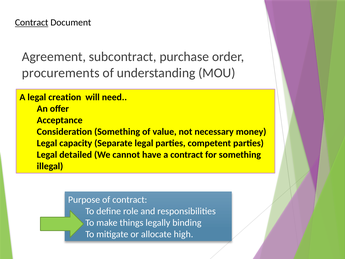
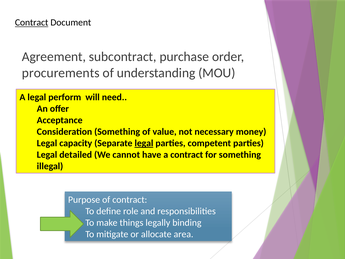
creation: creation -> perform (65, 97)
legal underline: none -> present (144, 143)
high: high -> area (184, 234)
